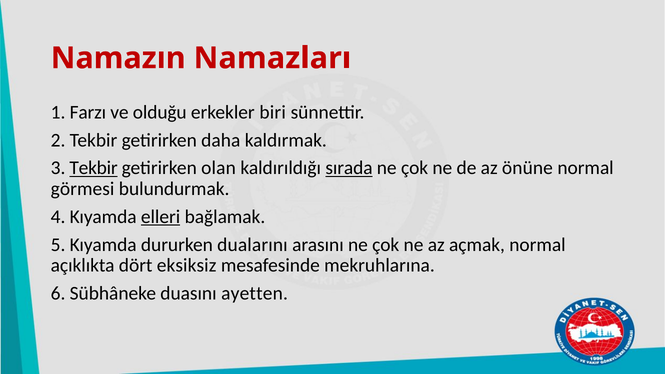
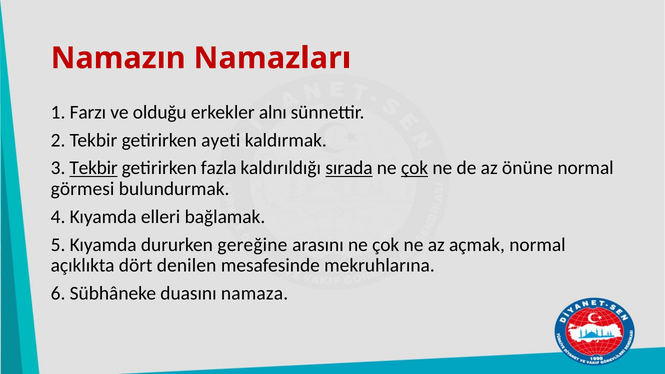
biri: biri -> alnı (273, 112)
daha: daha -> ayeti (221, 140)
olan: olan -> fazla (219, 168)
çok underline: none -> present (415, 168)
elleri underline: present -> none (161, 217)
dualarını: dualarını -> gereğine (252, 245)
eksiksiz: eksiksiz -> denilen (187, 266)
ayetten: ayetten -> namaza (255, 293)
